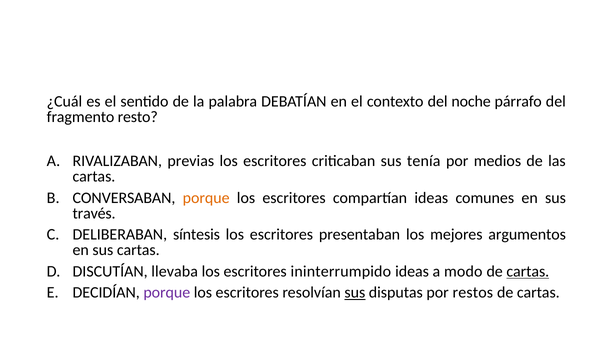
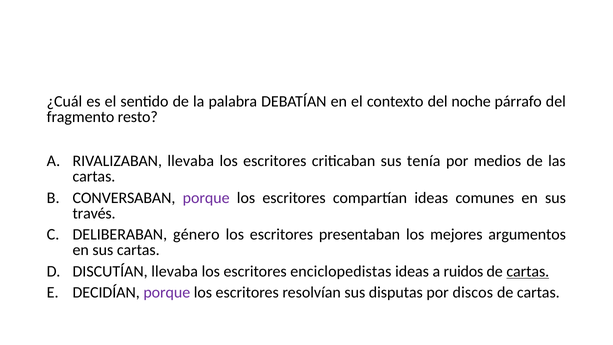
RIVALIZABAN previas: previas -> llevaba (191, 161)
porque colour: orange -> purple (206, 198)
síntesis: síntesis -> género (196, 234)
ininterrumpido: ininterrumpido -> enciclopedistas (341, 271)
modo: modo -> ruidos (463, 271)
sus underline: present -> none (355, 292)
restos: restos -> discos (473, 292)
